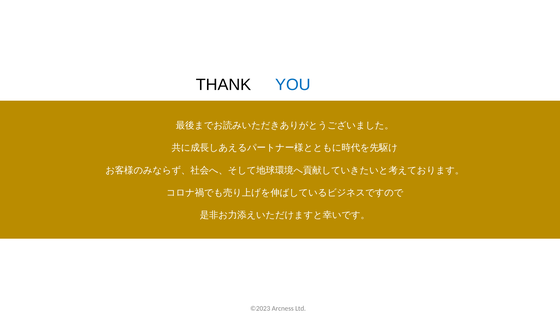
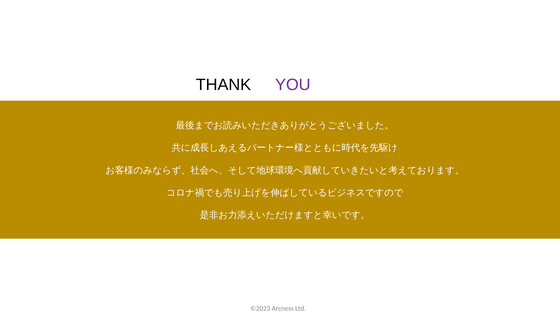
YOU colour: blue -> purple (293, 85)
